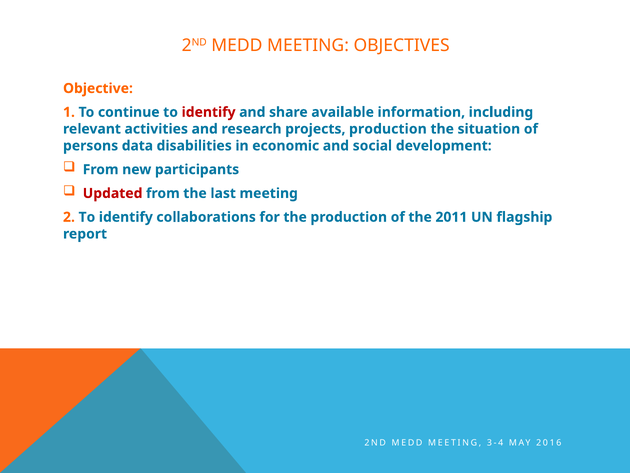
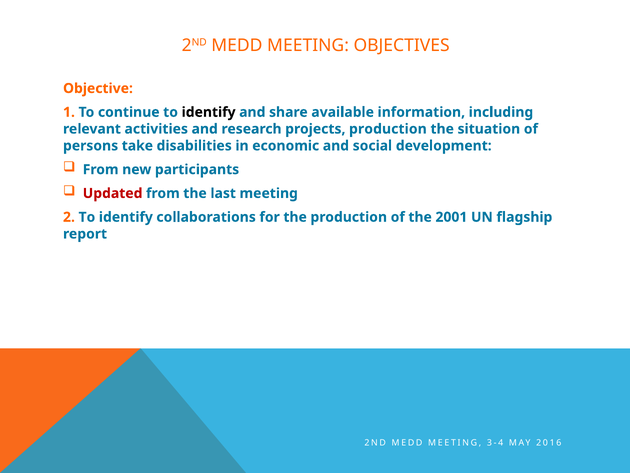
identify colour: red -> black (209, 112)
data: data -> take (137, 146)
2011: 2011 -> 2001 (451, 217)
